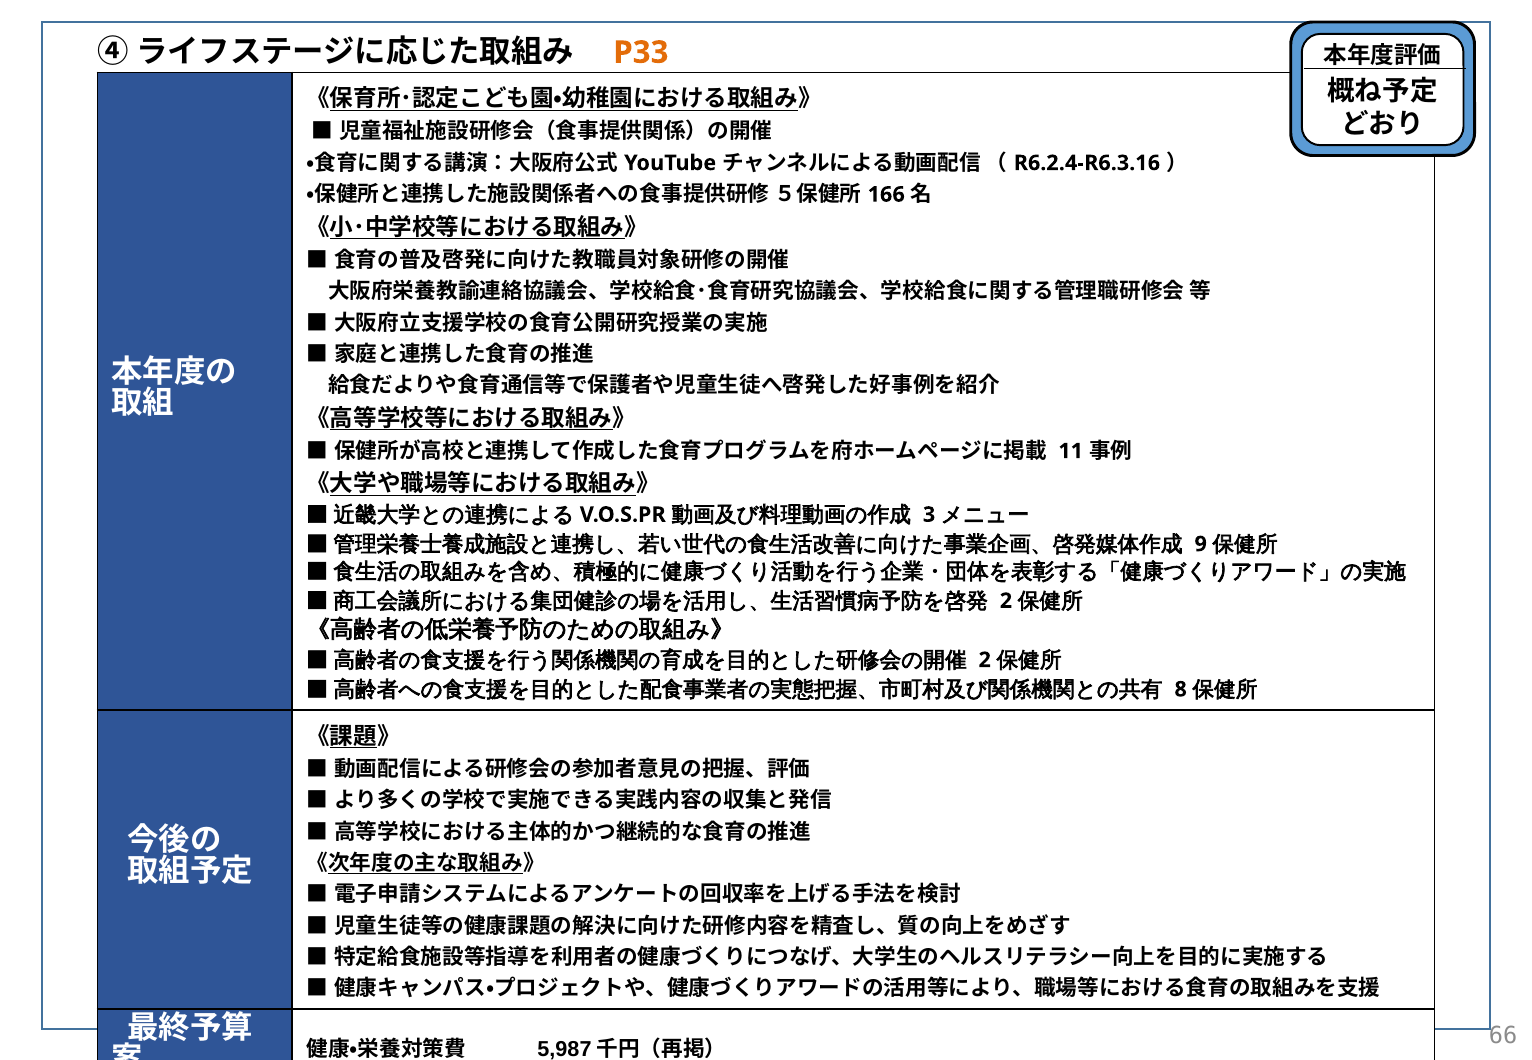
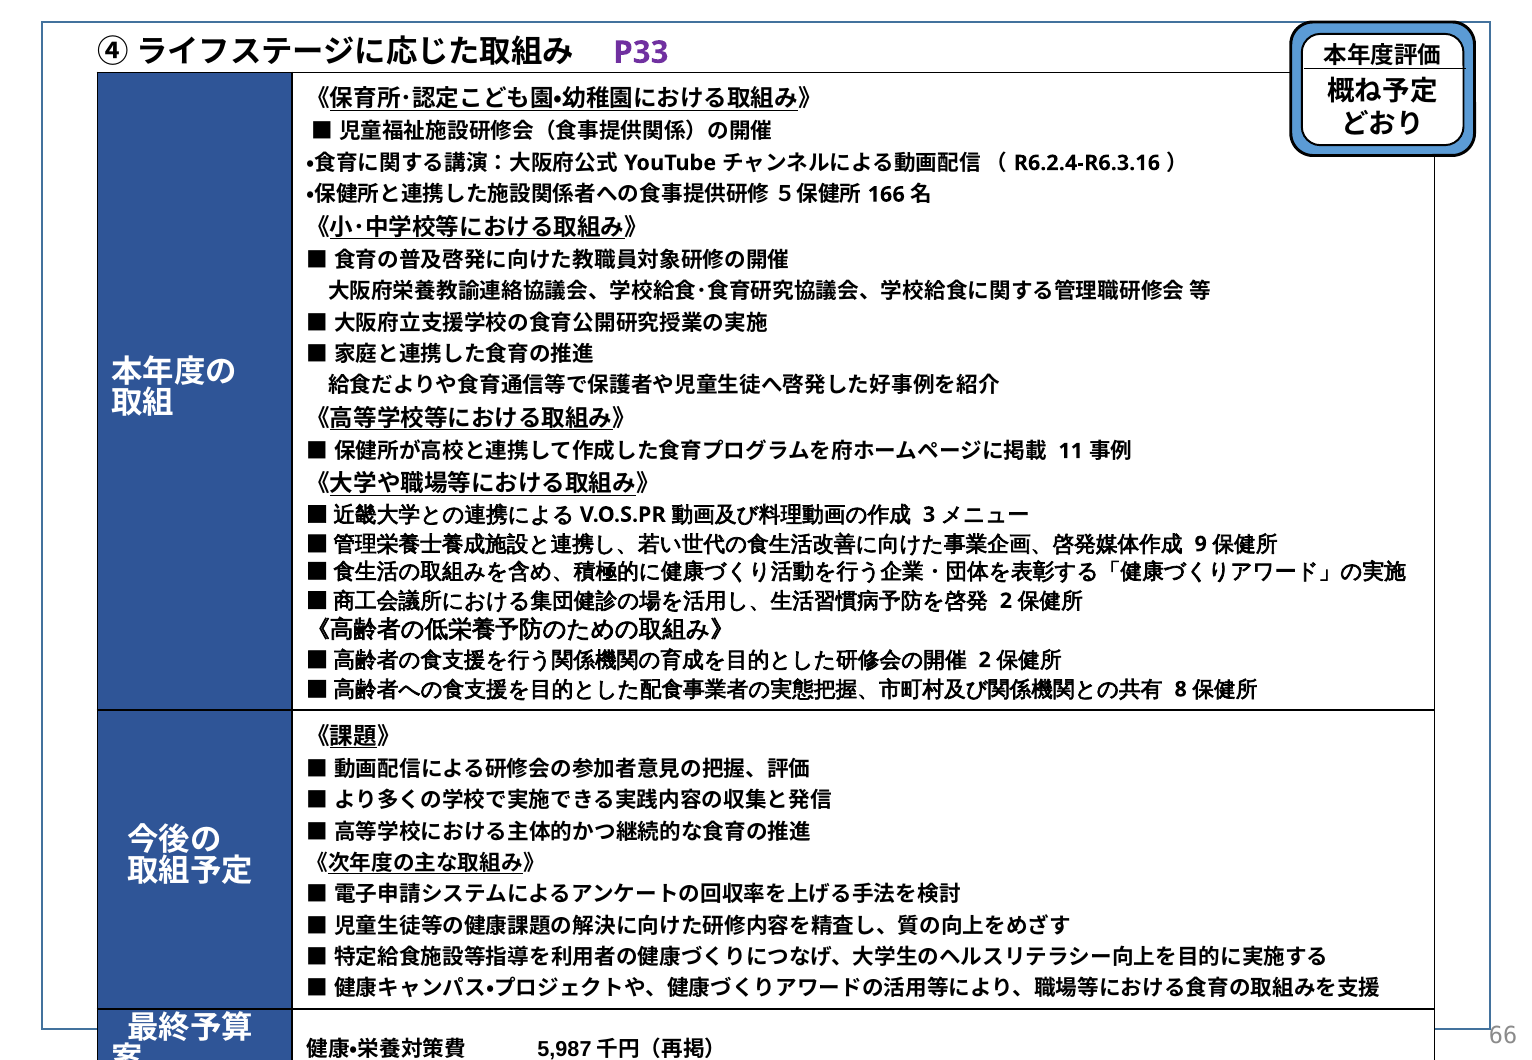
P33 colour: orange -> purple (641, 52)
